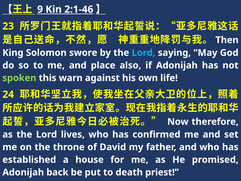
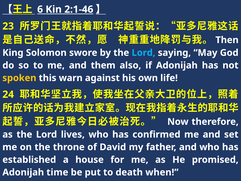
9: 9 -> 6 (40, 9)
place: place -> them (103, 65)
spoken colour: light green -> yellow (19, 78)
back: back -> time (57, 172)
priest: priest -> when (162, 172)
